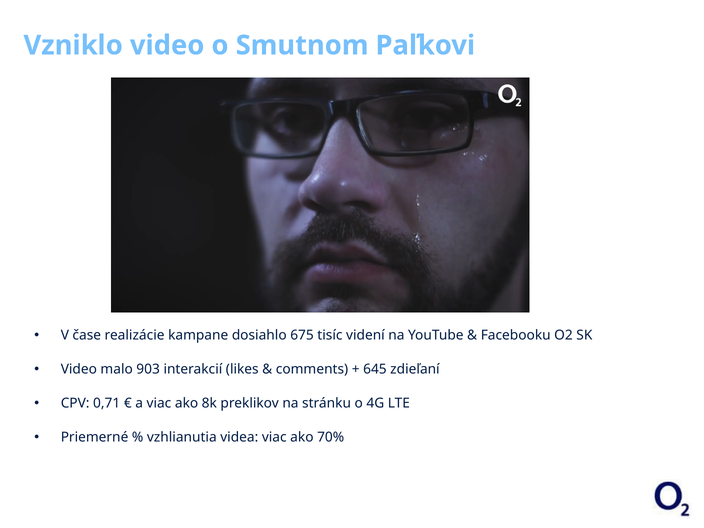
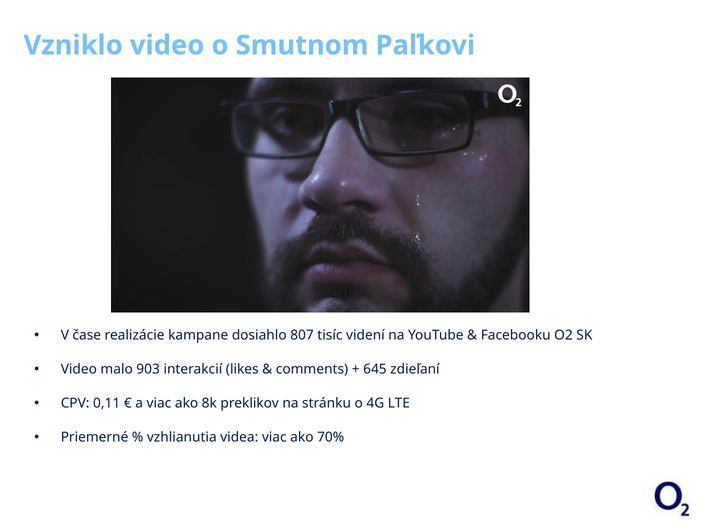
675: 675 -> 807 (302, 335)
0,71: 0,71 -> 0,11 (107, 403)
